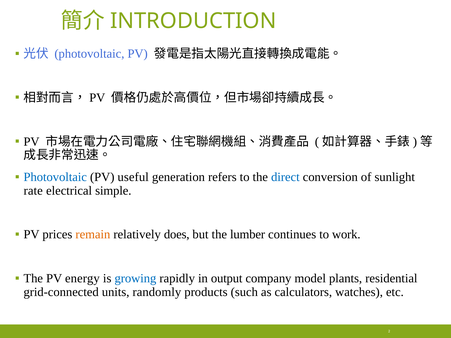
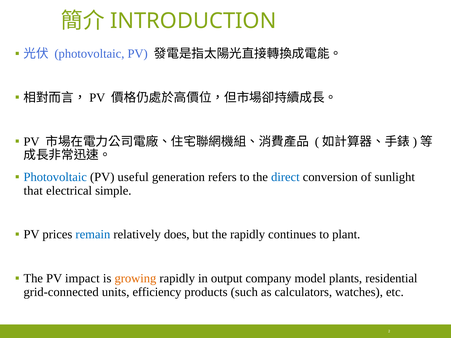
rate: rate -> that (33, 191)
remain colour: orange -> blue (93, 235)
the lumber: lumber -> rapidly (248, 235)
work: work -> plant (346, 235)
energy: energy -> impact (82, 279)
growing colour: blue -> orange (135, 279)
randomly: randomly -> efficiency (157, 292)
